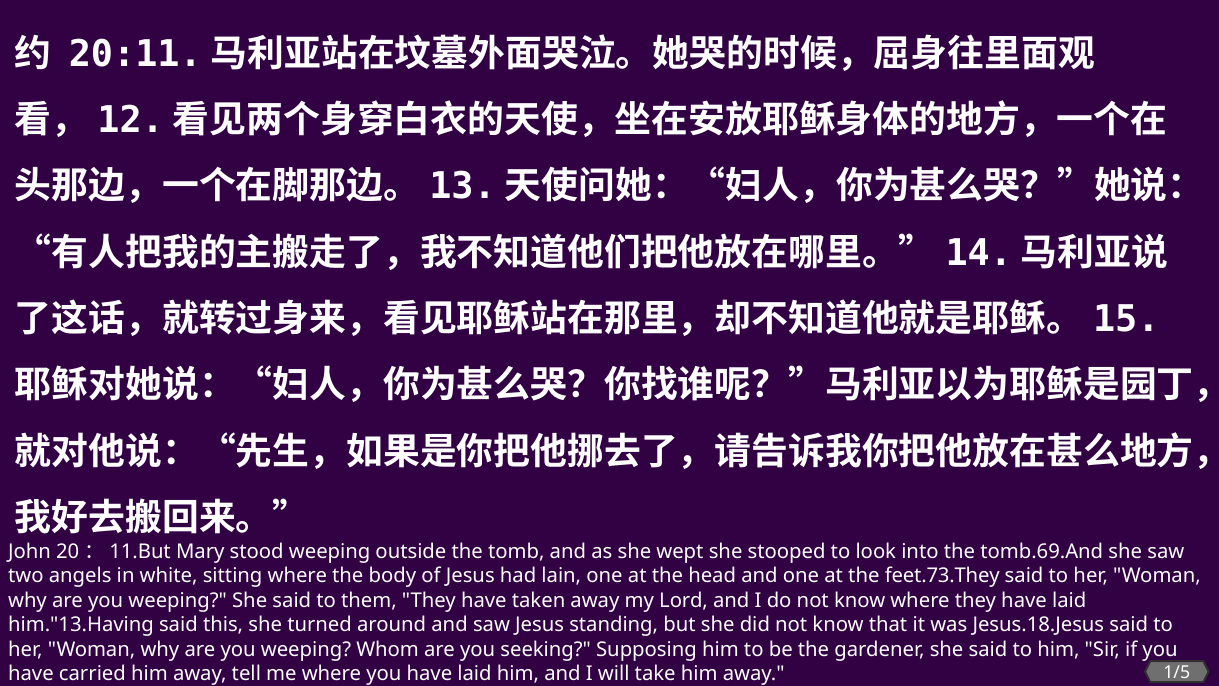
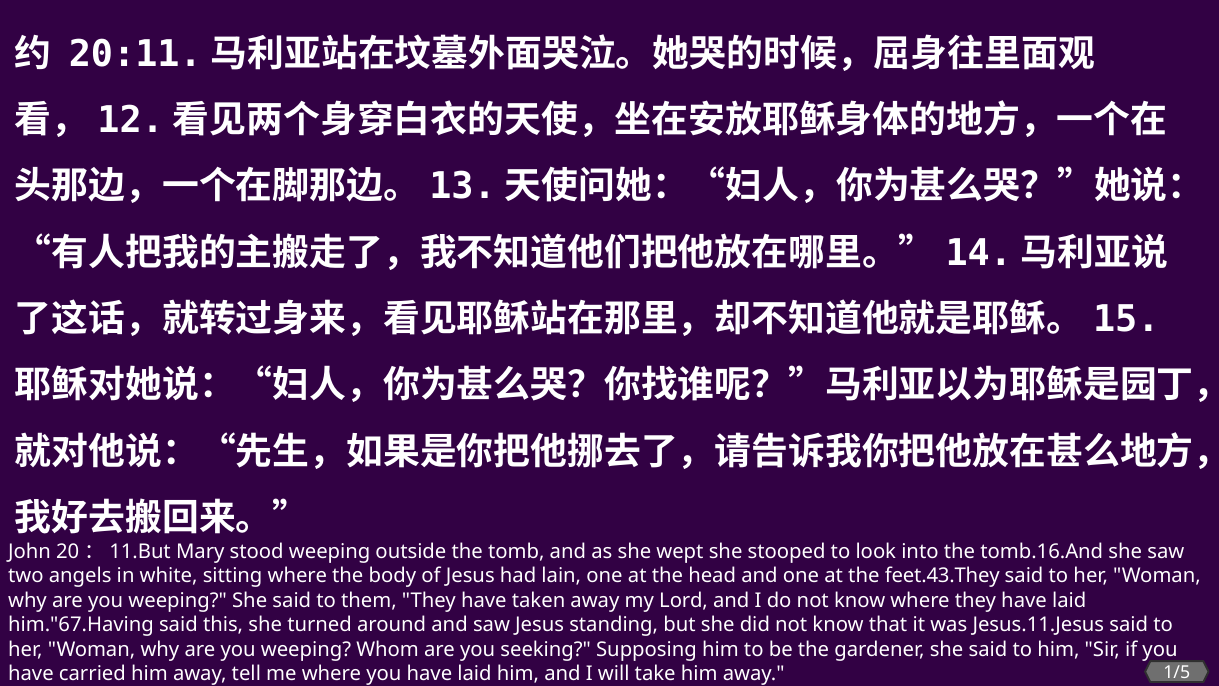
tomb.69.And: tomb.69.And -> tomb.16.And (1042, 552)
feet.73.They: feet.73.They -> feet.43.They (942, 576)
him."13.Having: him."13.Having -> him."67.Having (81, 625)
Jesus.18.Jesus: Jesus.18.Jesus -> Jesus.11.Jesus (1038, 625)
